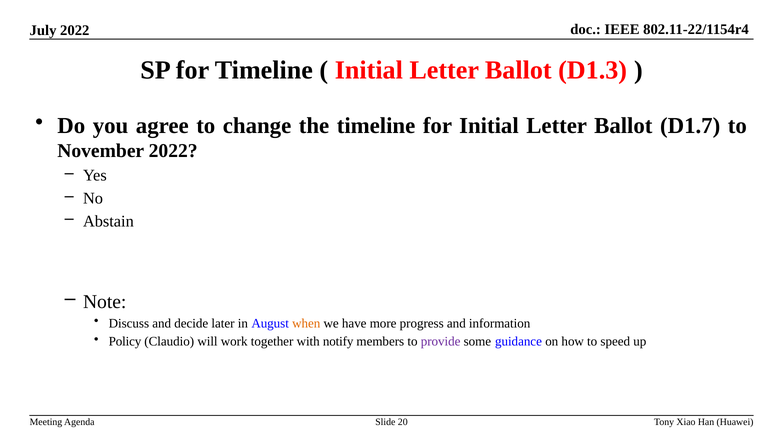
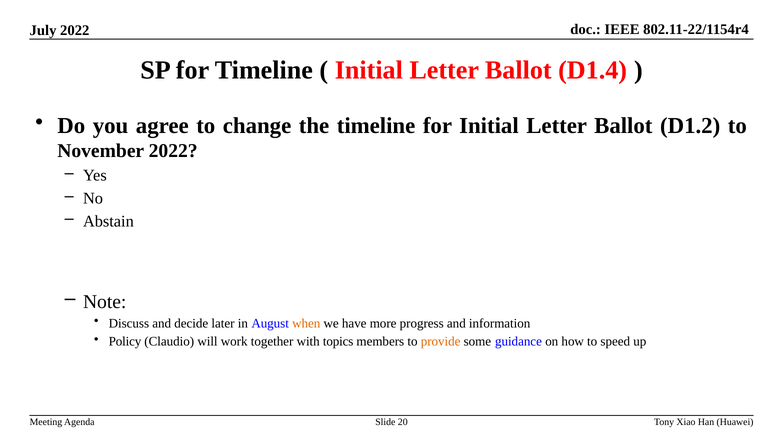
D1.3: D1.3 -> D1.4 (593, 70)
D1.7: D1.7 -> D1.2 (690, 126)
notify: notify -> topics (338, 342)
provide colour: purple -> orange (441, 342)
